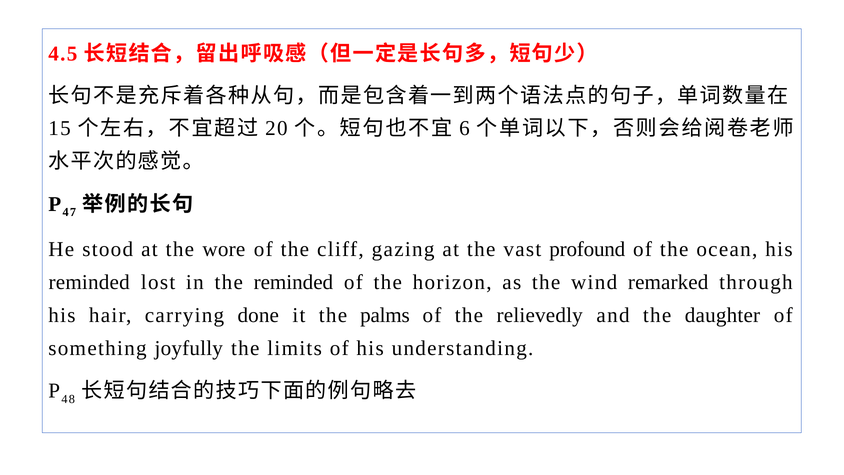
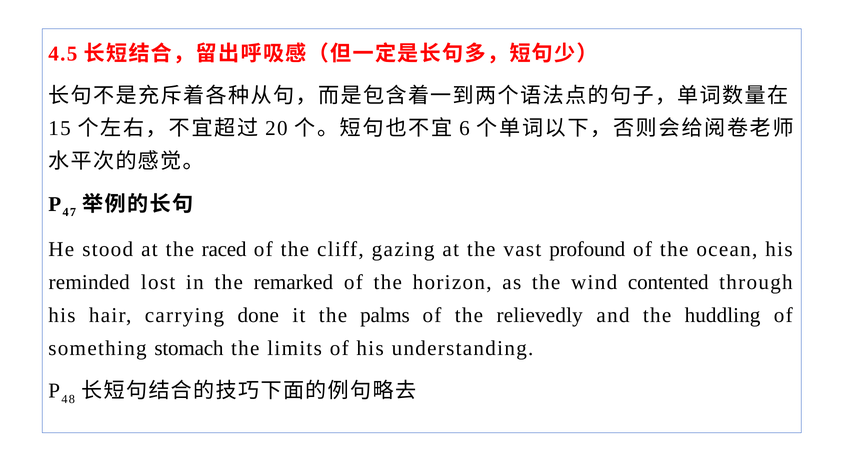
wore: wore -> raced (224, 249)
the reminded: reminded -> remarked (293, 282)
remarked: remarked -> contented (668, 282)
daughter: daughter -> huddling (723, 315)
joyfully: joyfully -> stomach (189, 348)
